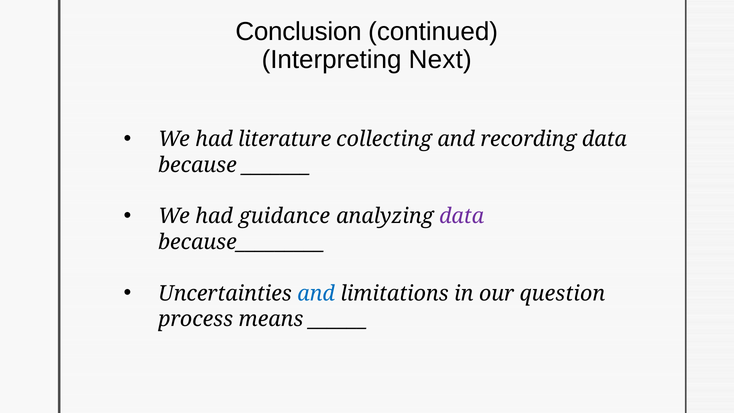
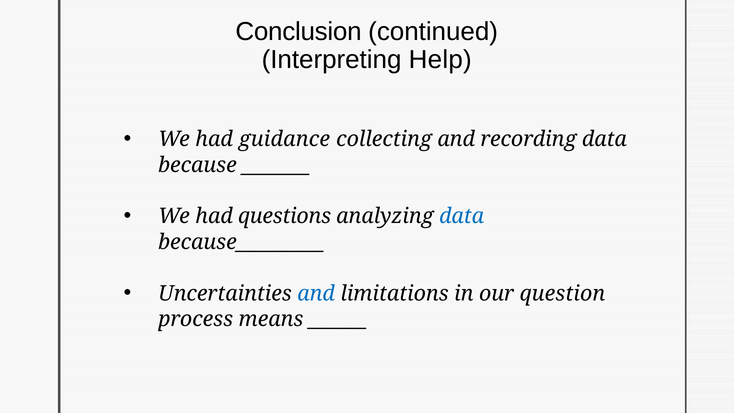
Next: Next -> Help (440, 60)
literature: literature -> guidance (284, 139)
guidance: guidance -> questions (285, 216)
data colour: purple -> blue (462, 216)
